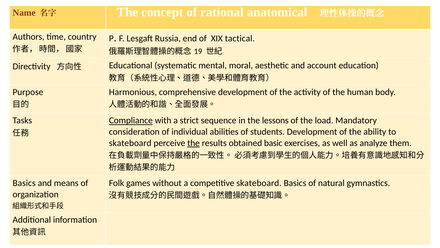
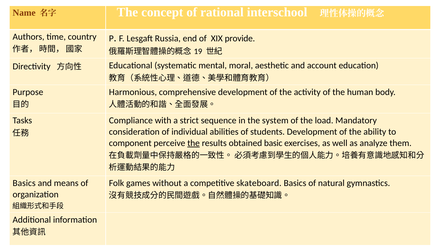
anatomical: anatomical -> interschool (277, 12)
tactical: tactical -> provide (240, 39)
Compliance underline: present -> none (131, 120)
lessons: lessons -> system (275, 120)
skateboard: skateboard -> component (130, 143)
